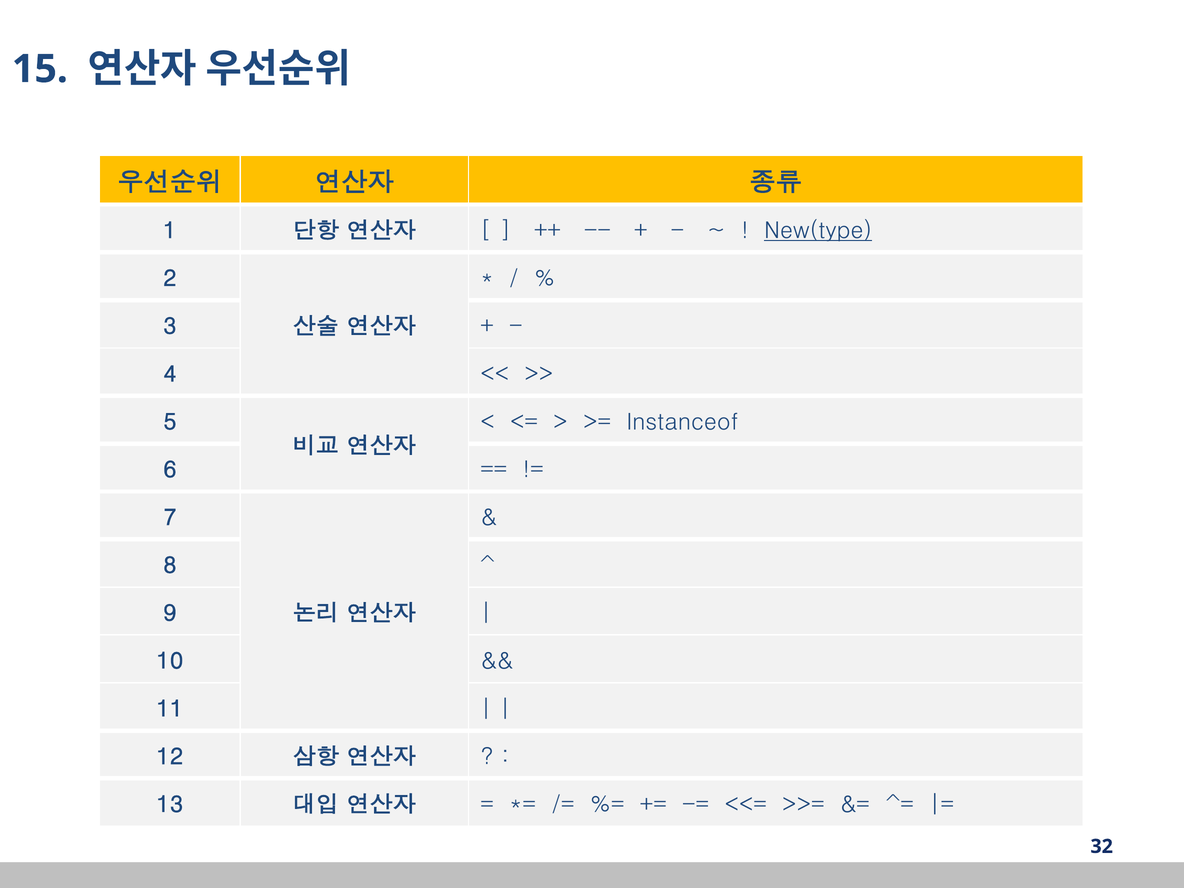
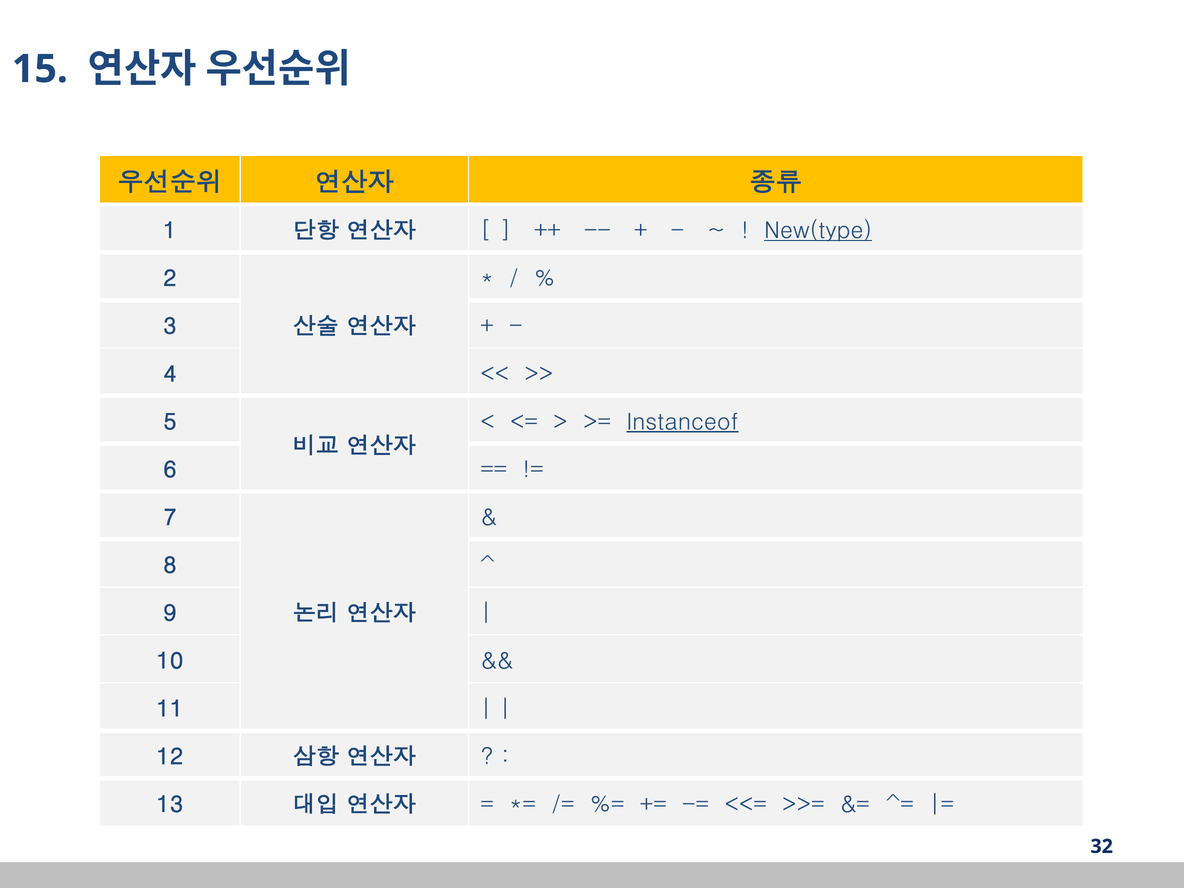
Instanceof underline: none -> present (682, 422)
